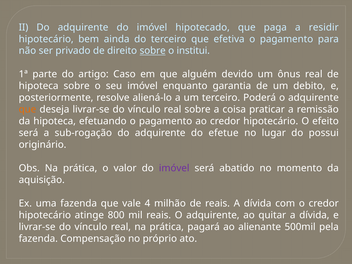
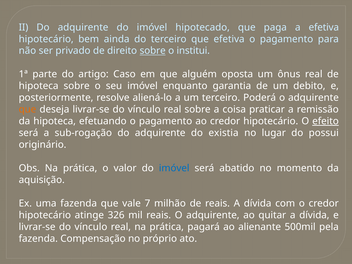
a residir: residir -> efetiva (324, 27)
devido: devido -> oposta (237, 74)
efeito underline: none -> present (326, 121)
efetue: efetue -> existia (224, 133)
imóvel colour: purple -> blue (174, 168)
4: 4 -> 7 (147, 203)
800: 800 -> 326 (116, 215)
